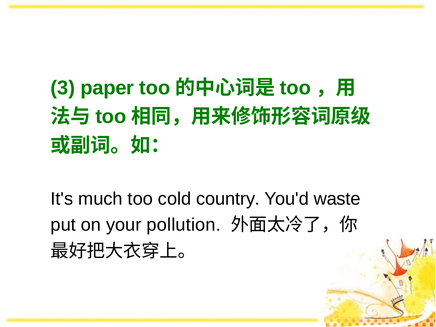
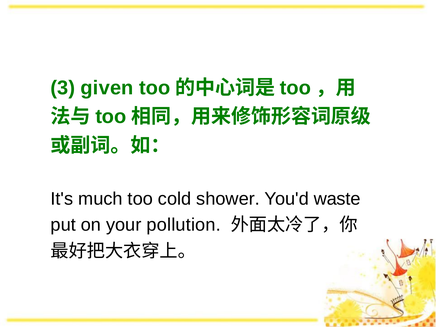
paper: paper -> given (107, 88)
country: country -> shower (228, 199)
